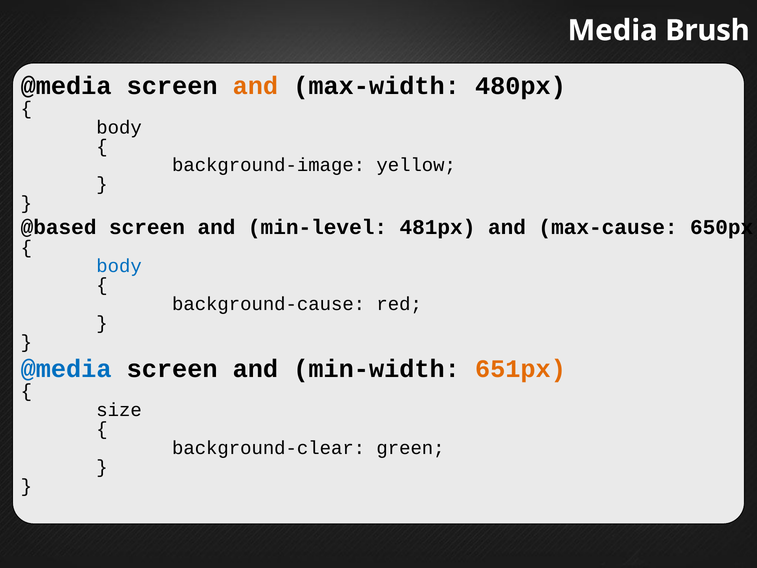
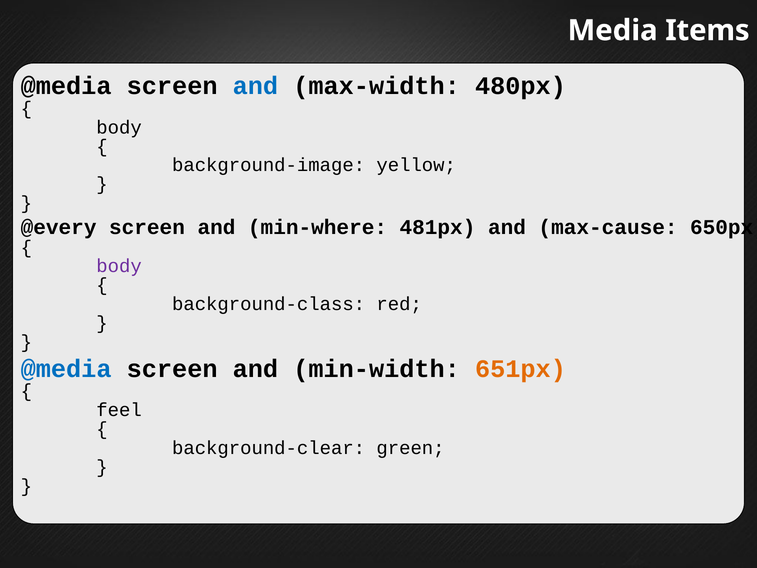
Brush: Brush -> Items (707, 30)
and colour: orange -> blue (255, 86)
@based: @based -> @every (59, 227)
min-level: min-level -> min-where (318, 227)
body colour: blue -> purple (119, 266)
background-cause: background-cause -> background-class (269, 304)
size: size -> feel (119, 410)
